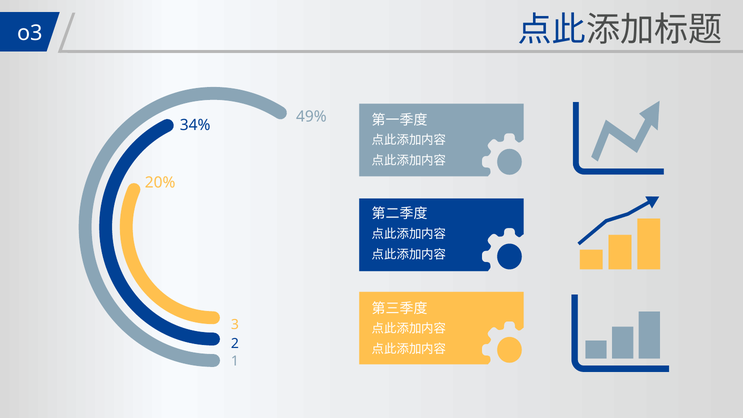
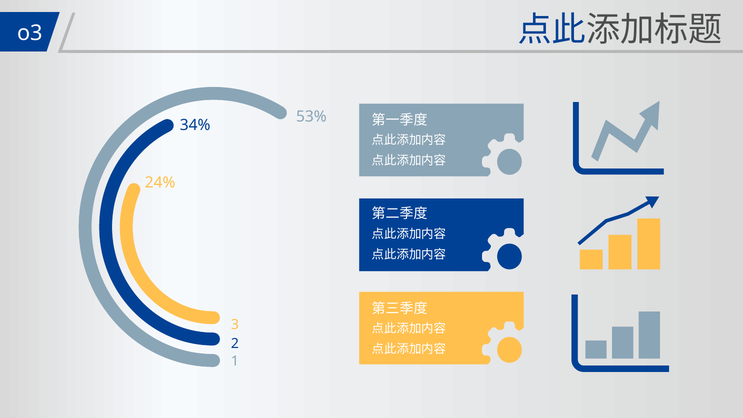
49%: 49% -> 53% (311, 117)
20%: 20% -> 24% (160, 183)
